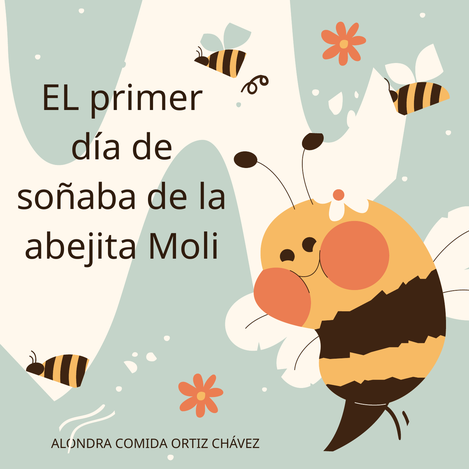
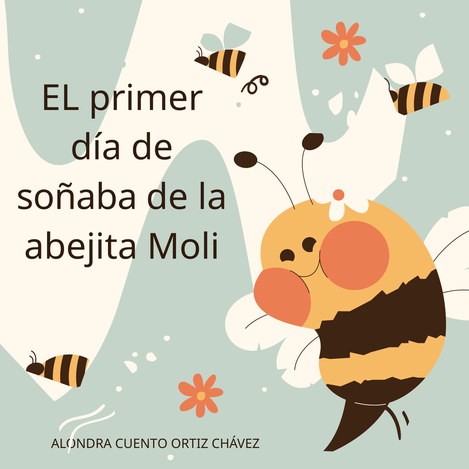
COMIDA: COMIDA -> CUENTO (141, 444)
